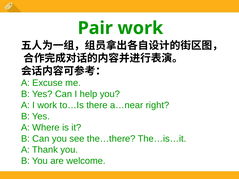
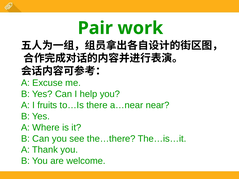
I work: work -> fruits (47, 105)
right: right -> near (158, 105)
